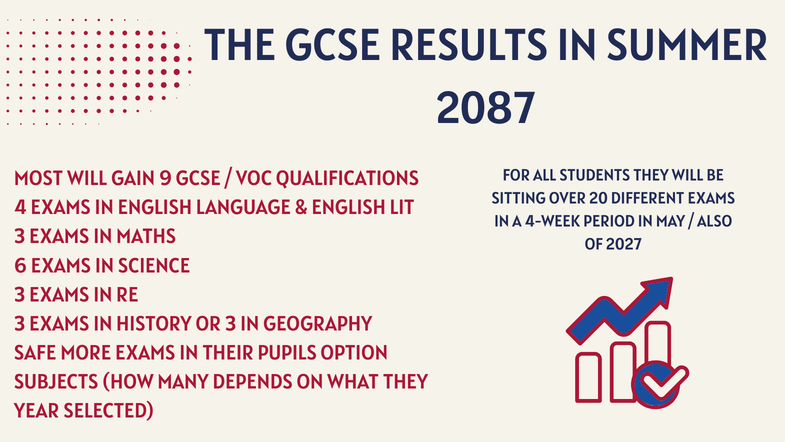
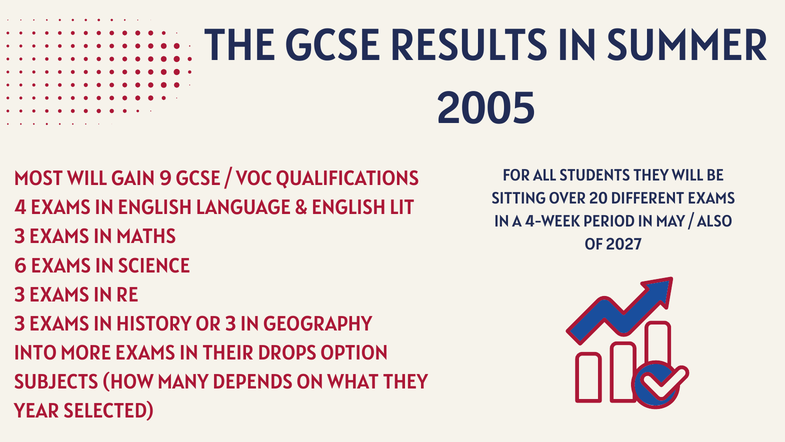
2087: 2087 -> 2005 (486, 108)
SAFE: SAFE -> INTO (35, 352)
PUPILS: PUPILS -> DROPS (287, 352)
